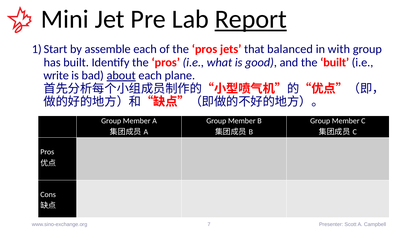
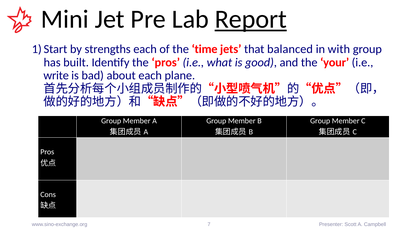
assemble: assemble -> strengths (108, 49)
of the pros: pros -> time (205, 49)
the built: built -> your (335, 62)
about underline: present -> none (121, 76)
